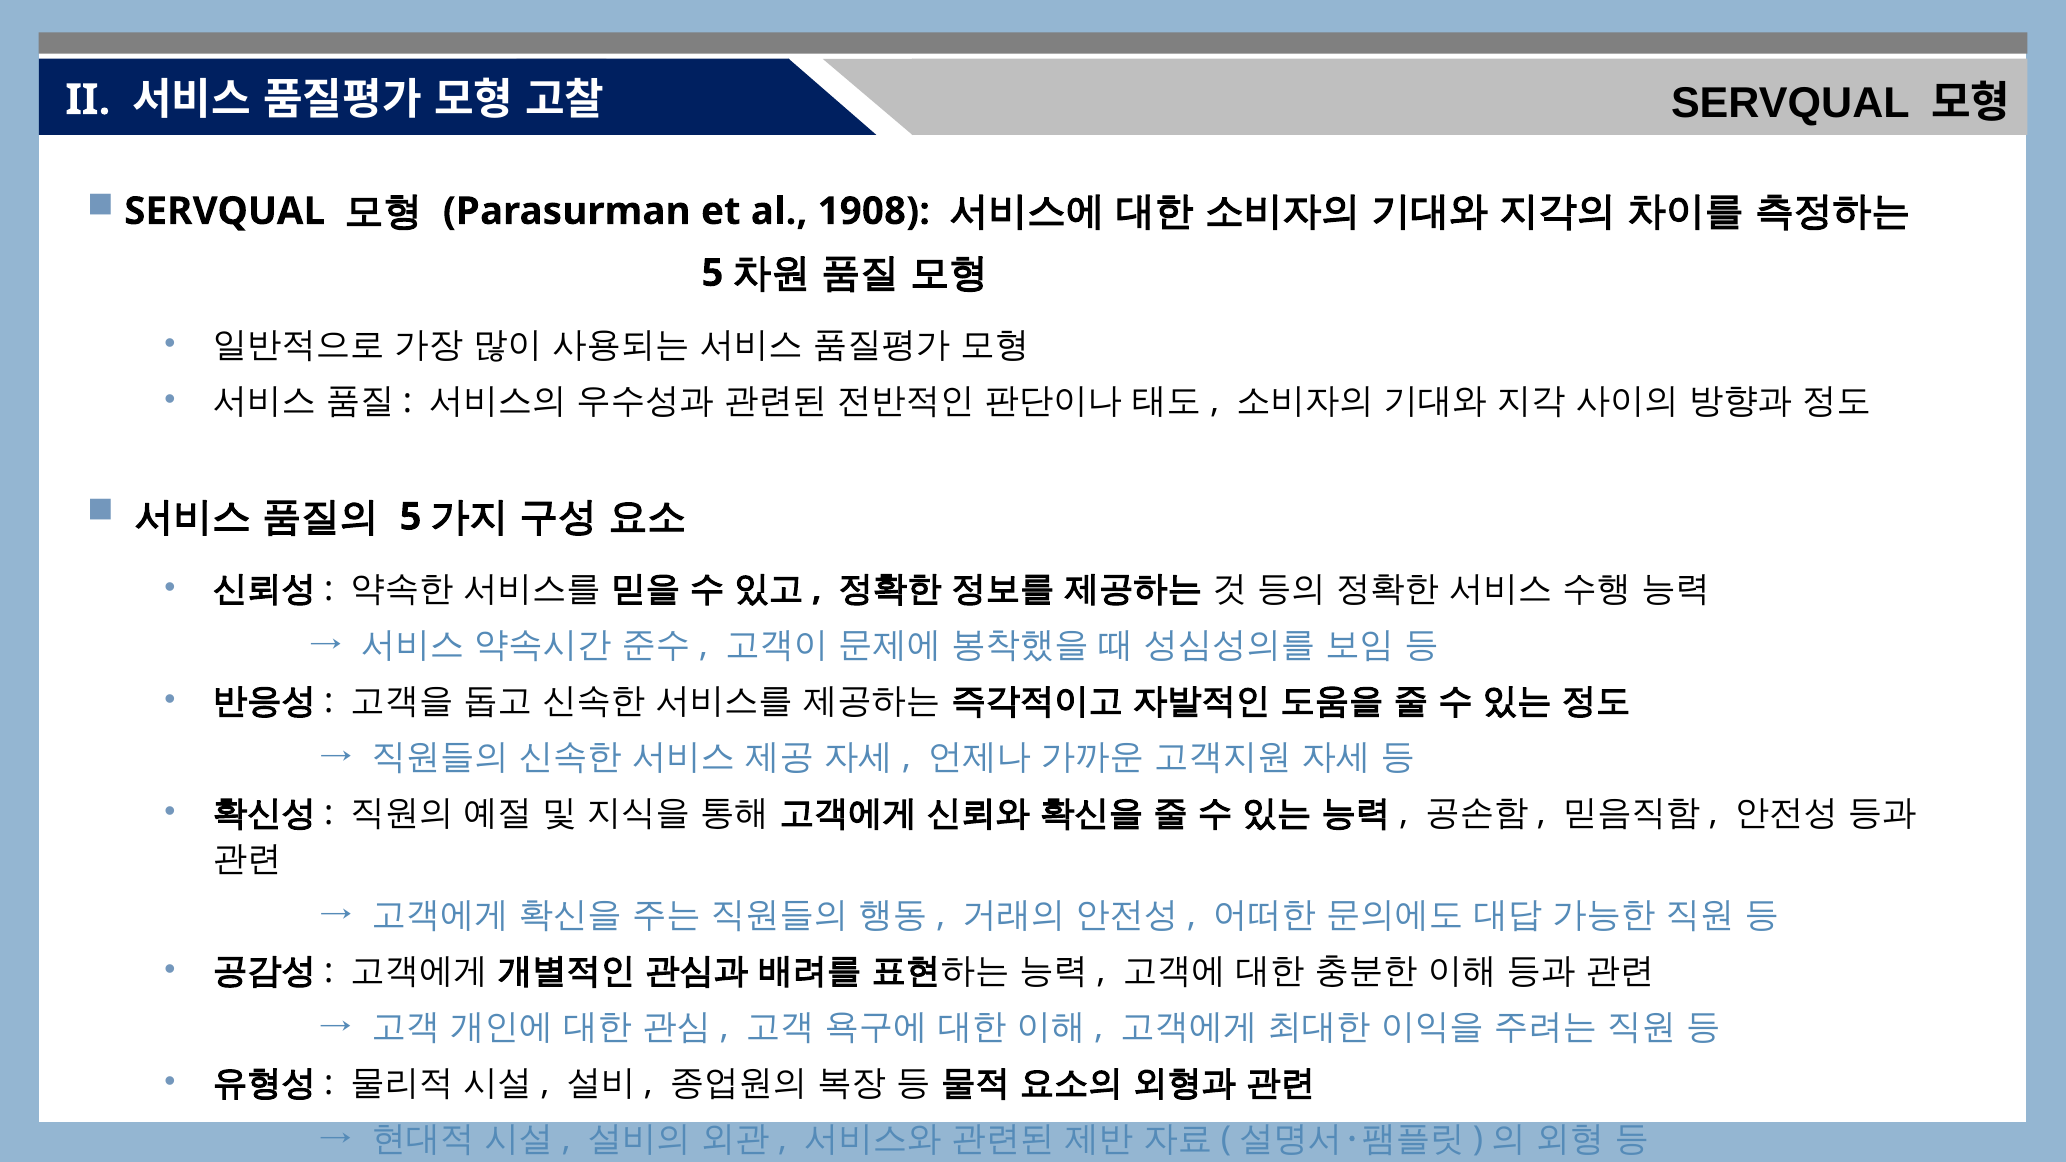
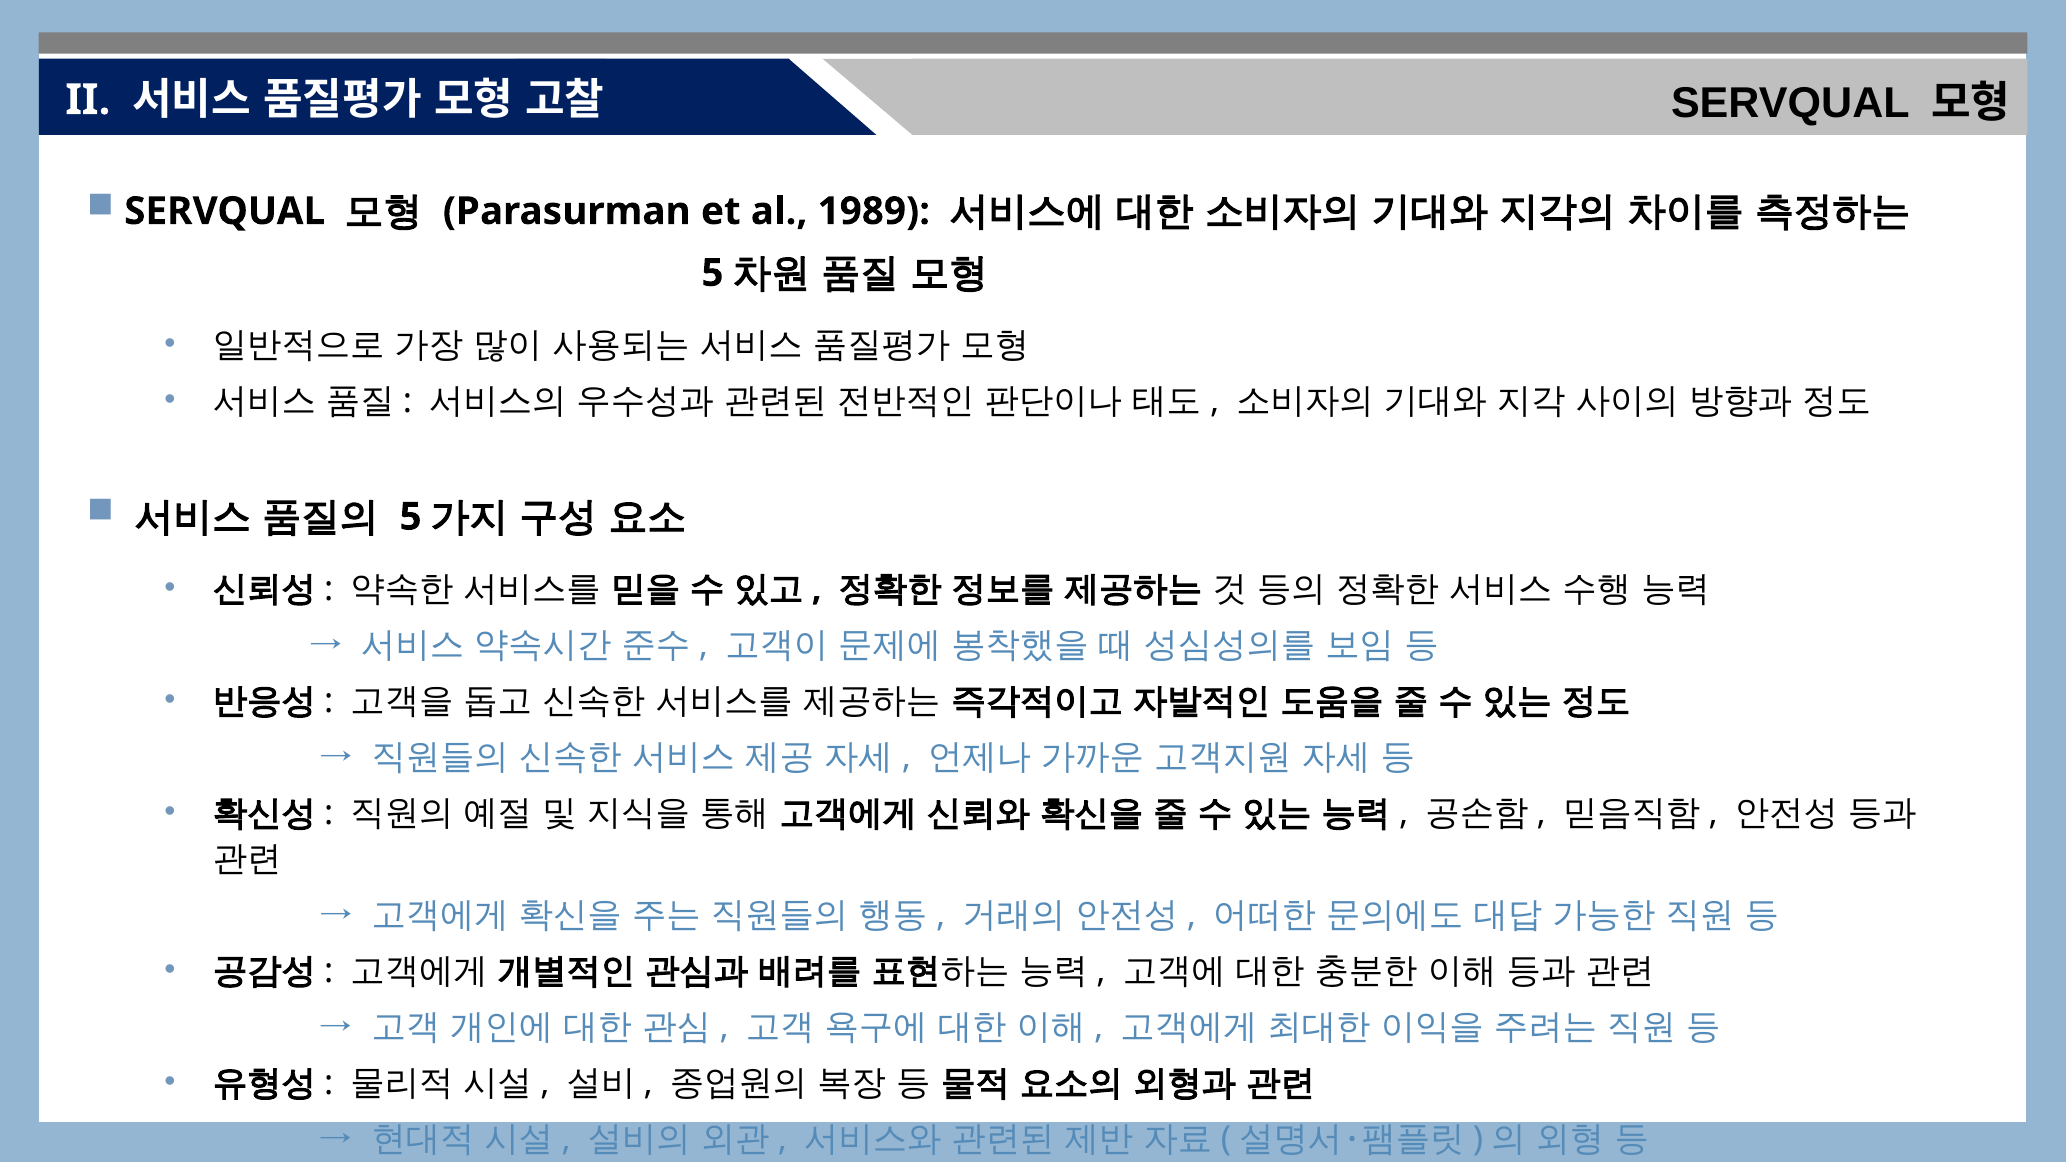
1908: 1908 -> 1989 (874, 211)
